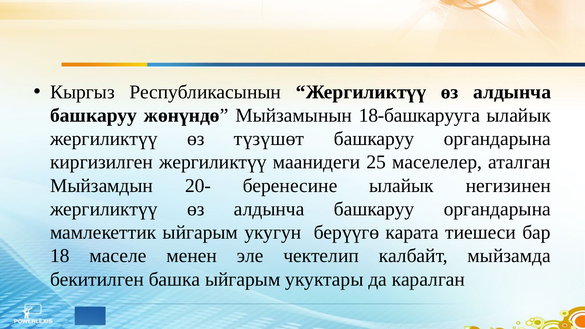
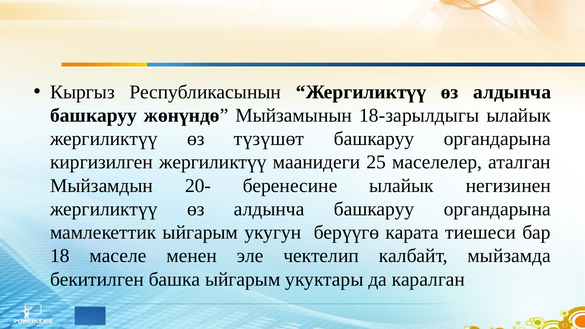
18-башкарууга: 18-башкарууга -> 18-зарылдыгы (419, 115)
